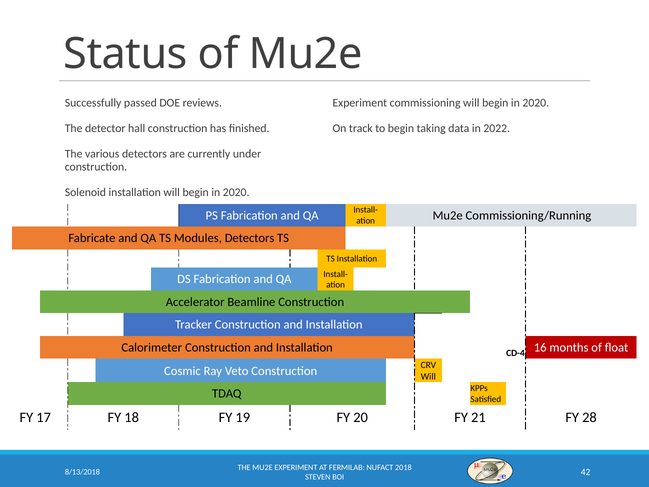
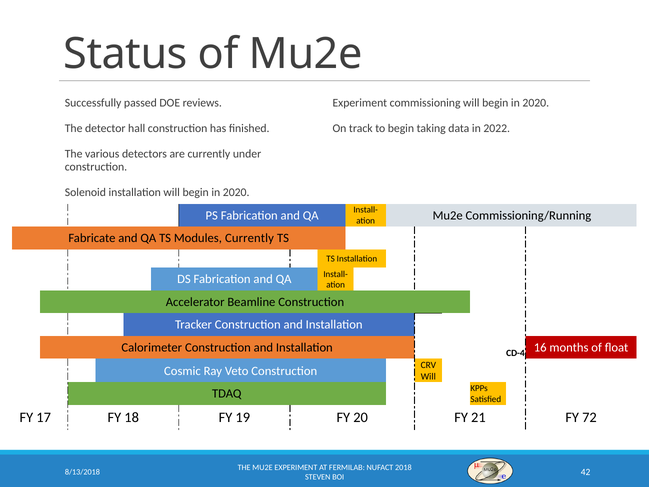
Modules Detectors: Detectors -> Currently (249, 238)
28: 28 -> 72 (589, 417)
